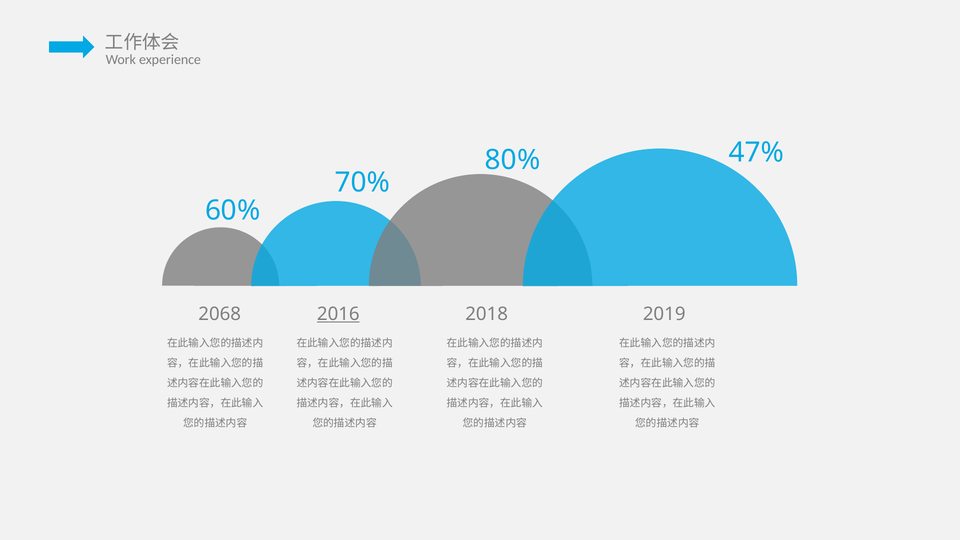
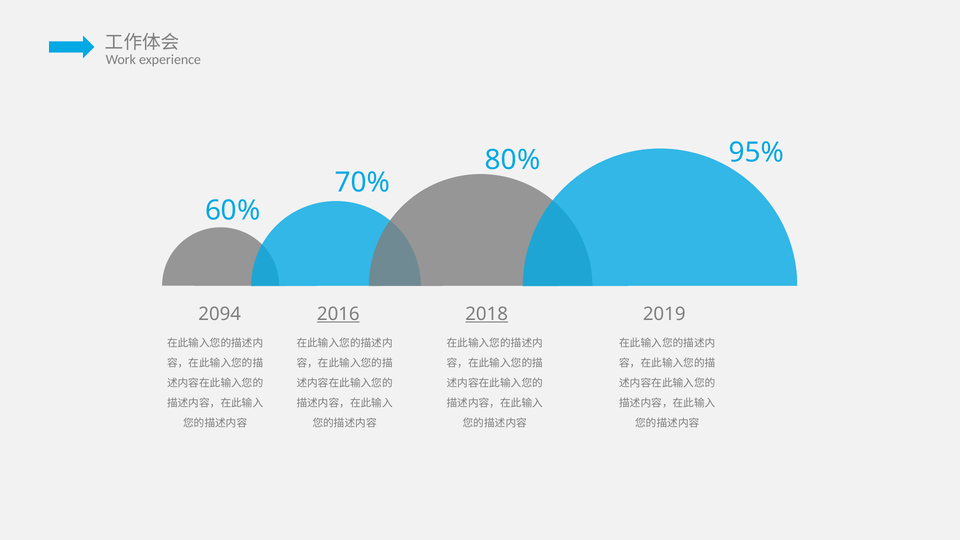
47%: 47% -> 95% (757, 153)
2068: 2068 -> 2094 (220, 314)
2018 underline: none -> present (487, 314)
